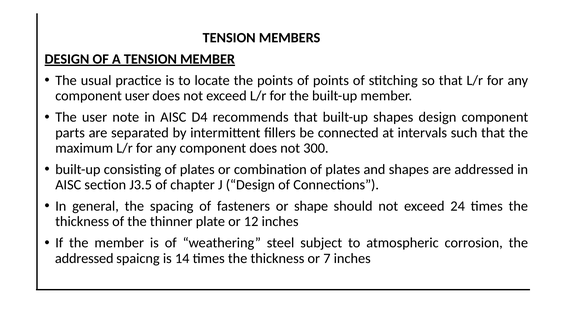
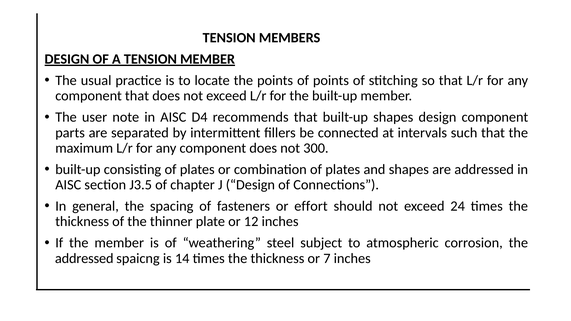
component user: user -> that (137, 96)
shape: shape -> effort (311, 206)
